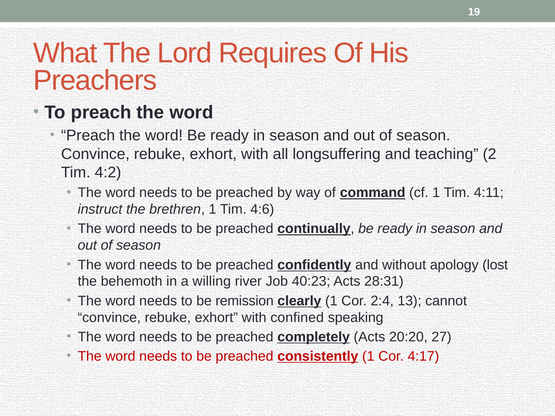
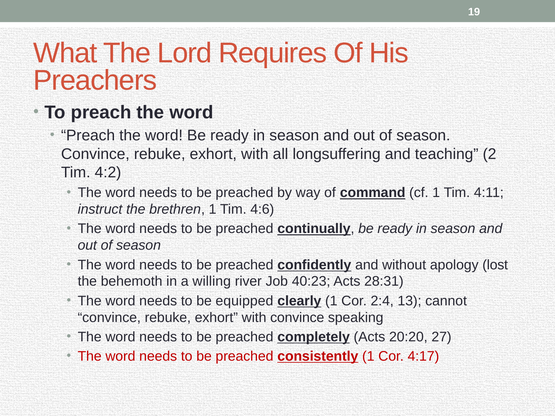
remission: remission -> equipped (244, 301)
with confined: confined -> convince (297, 318)
